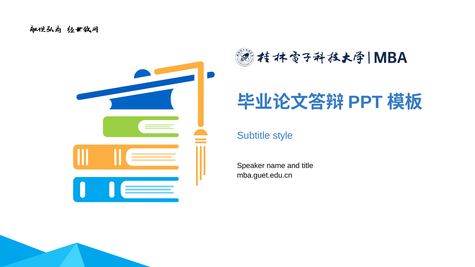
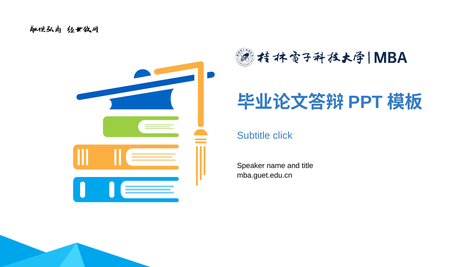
style: style -> click (283, 136)
